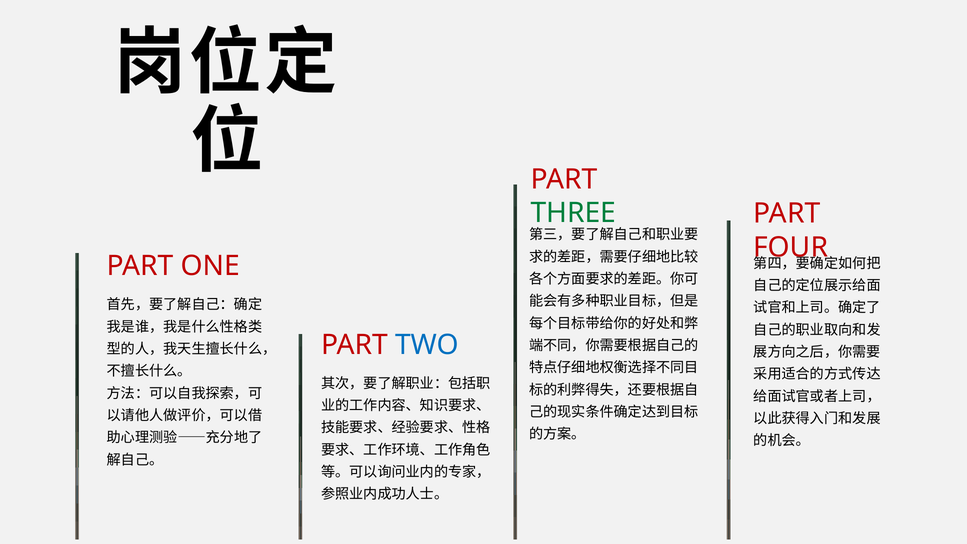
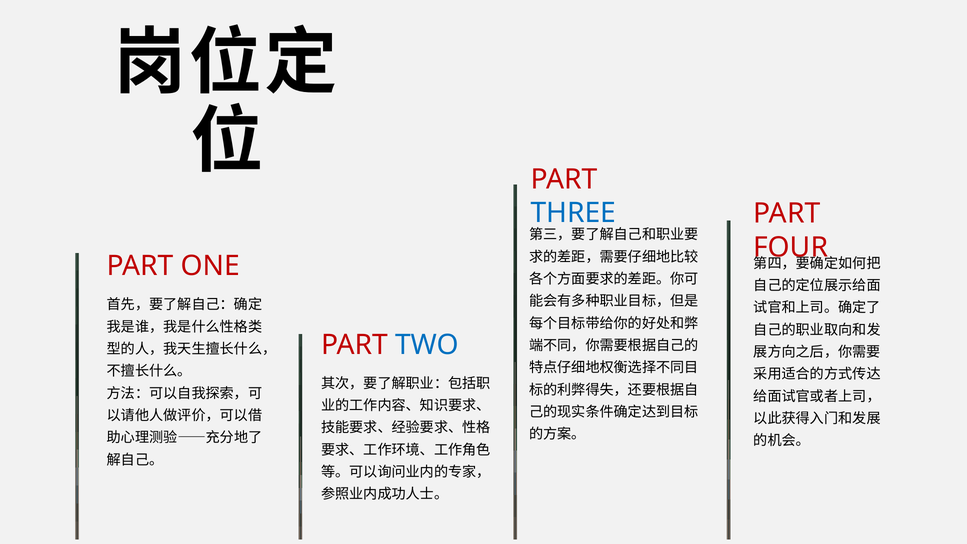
THREE colour: green -> blue (573, 213)
